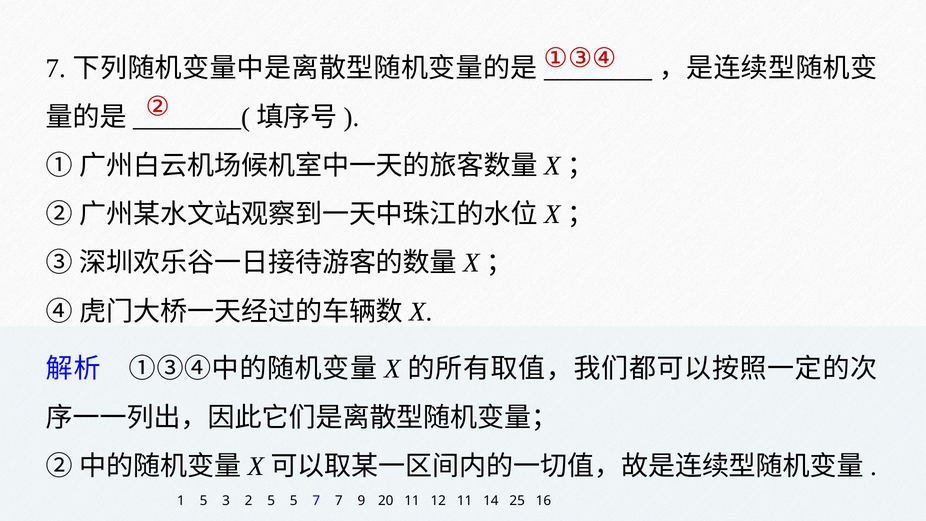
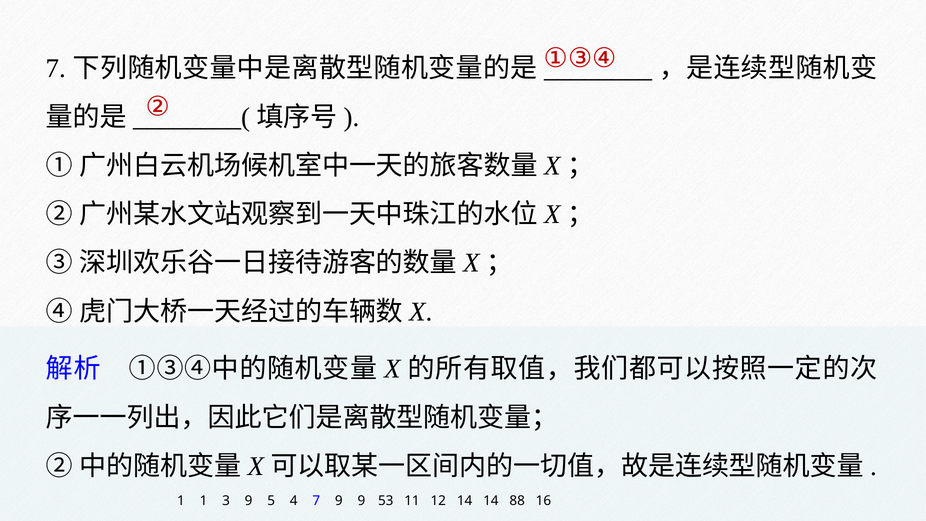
1 5: 5 -> 1 (203, 501)
3 2: 2 -> 9 (249, 501)
5 5: 5 -> 4 (294, 501)
7 7: 7 -> 9 (339, 501)
20: 20 -> 53 (386, 501)
12 11: 11 -> 14 (465, 501)
25: 25 -> 88 (517, 501)
